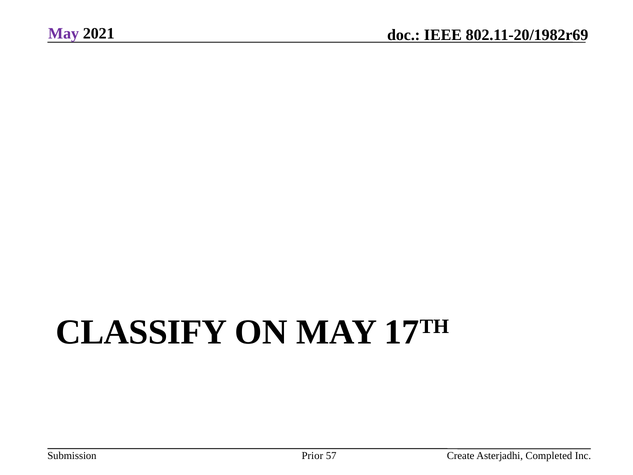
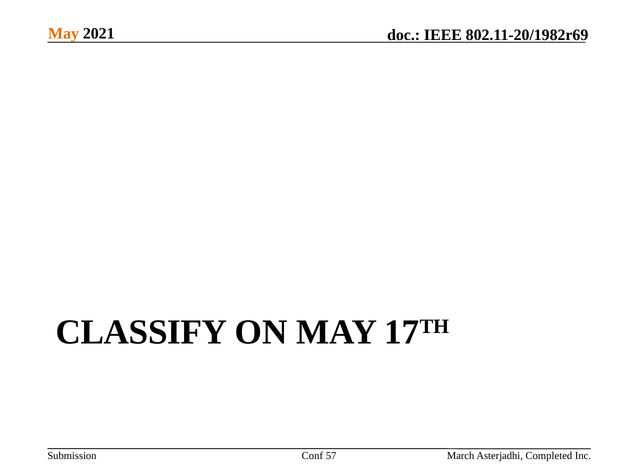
May colour: purple -> orange (64, 34)
Prior: Prior -> Conf (312, 455)
Create: Create -> March (461, 455)
